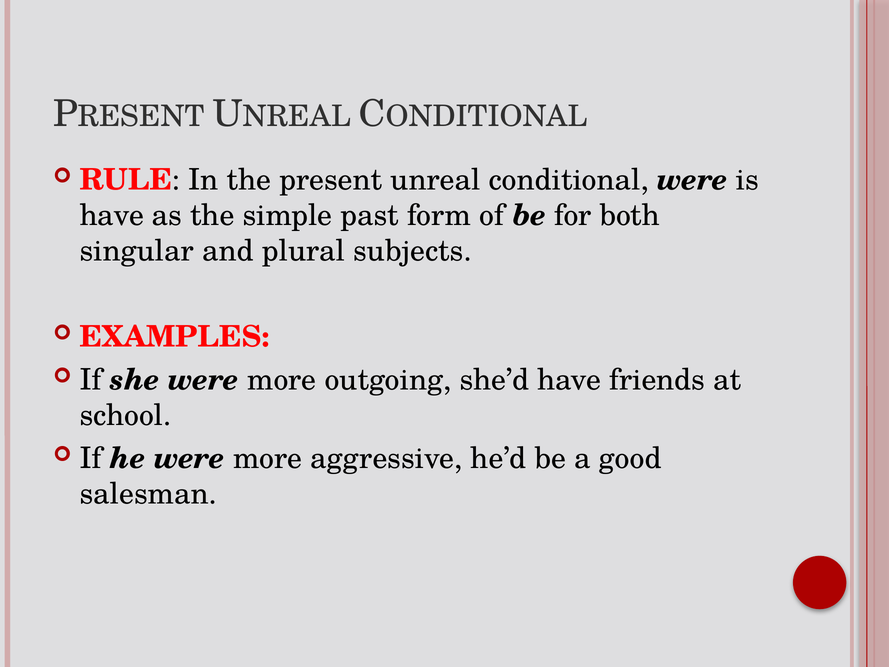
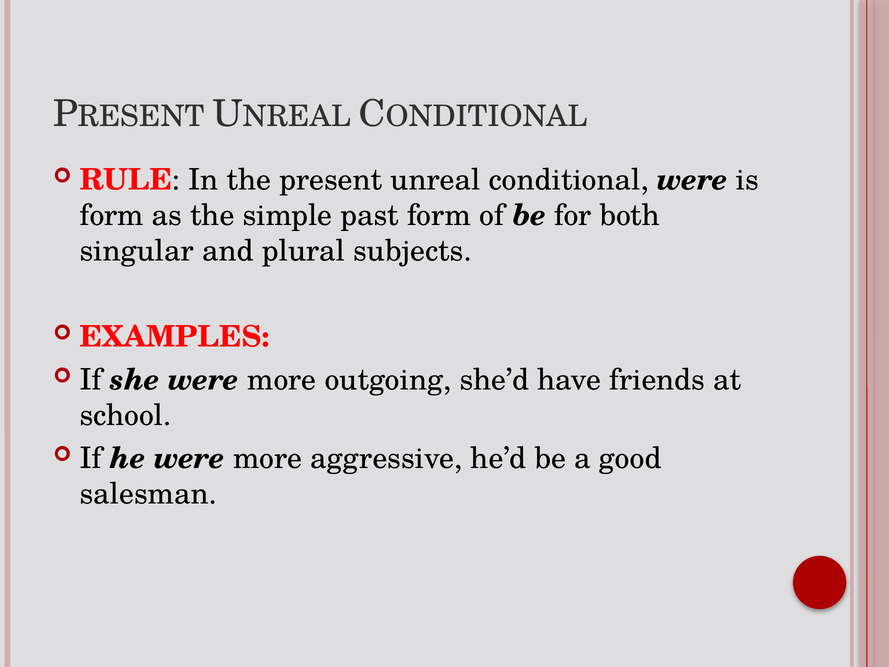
have: have -> form (112, 215)
